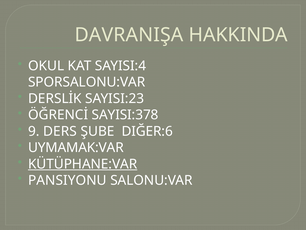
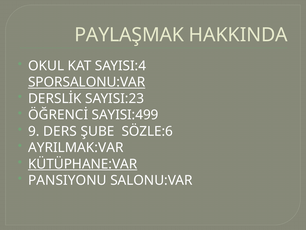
DAVRANIŞA: DAVRANIŞA -> PAYLAŞMAK (129, 35)
SPORSALONU:VAR underline: none -> present (87, 82)
SAYISI:378: SAYISI:378 -> SAYISI:499 (125, 115)
DIĞER:6: DIĞER:6 -> SÖZLE:6 (147, 131)
UYMAMAK:VAR: UYMAMAK:VAR -> AYRILMAK:VAR (76, 147)
